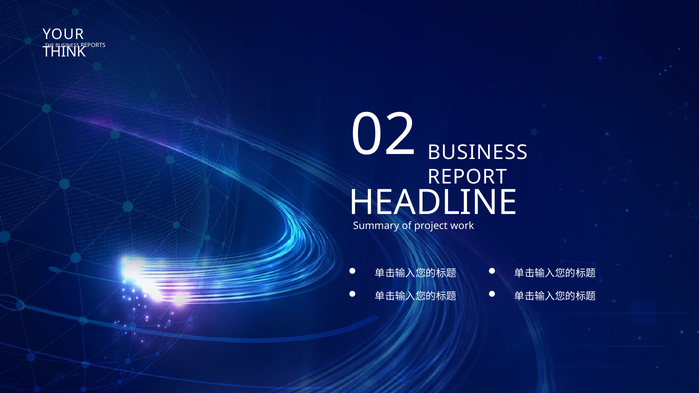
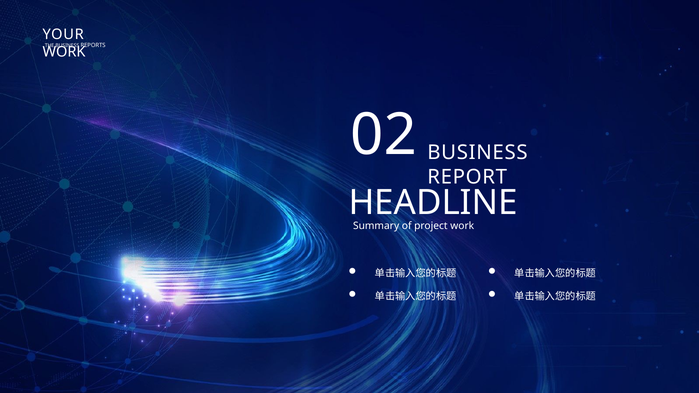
THINK: THINK -> WORK (64, 52)
